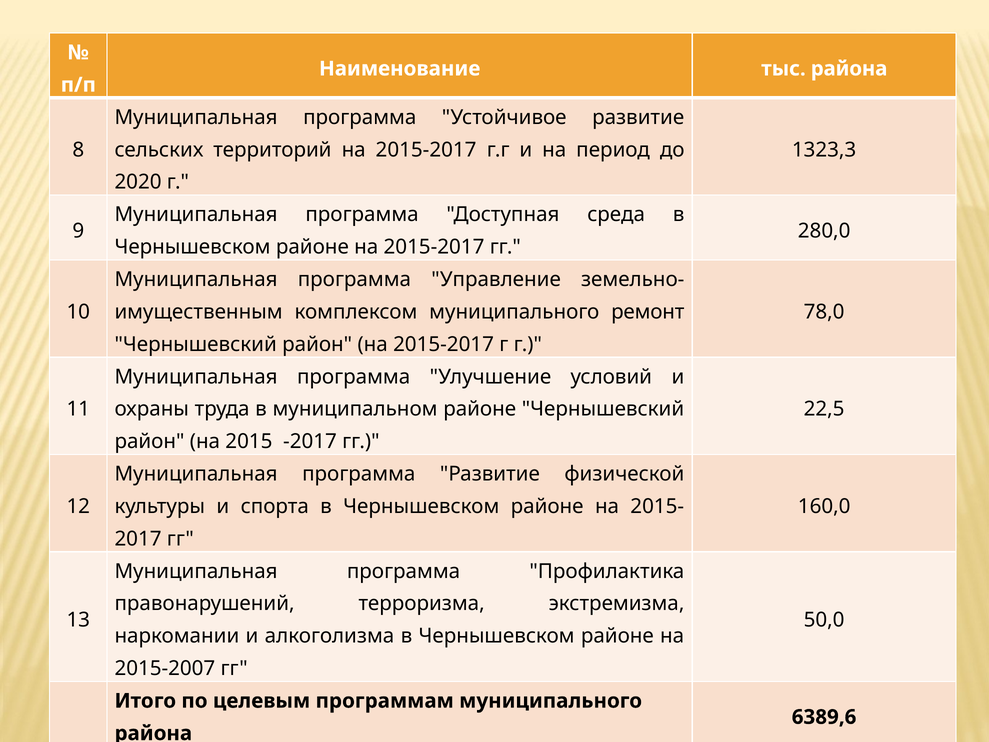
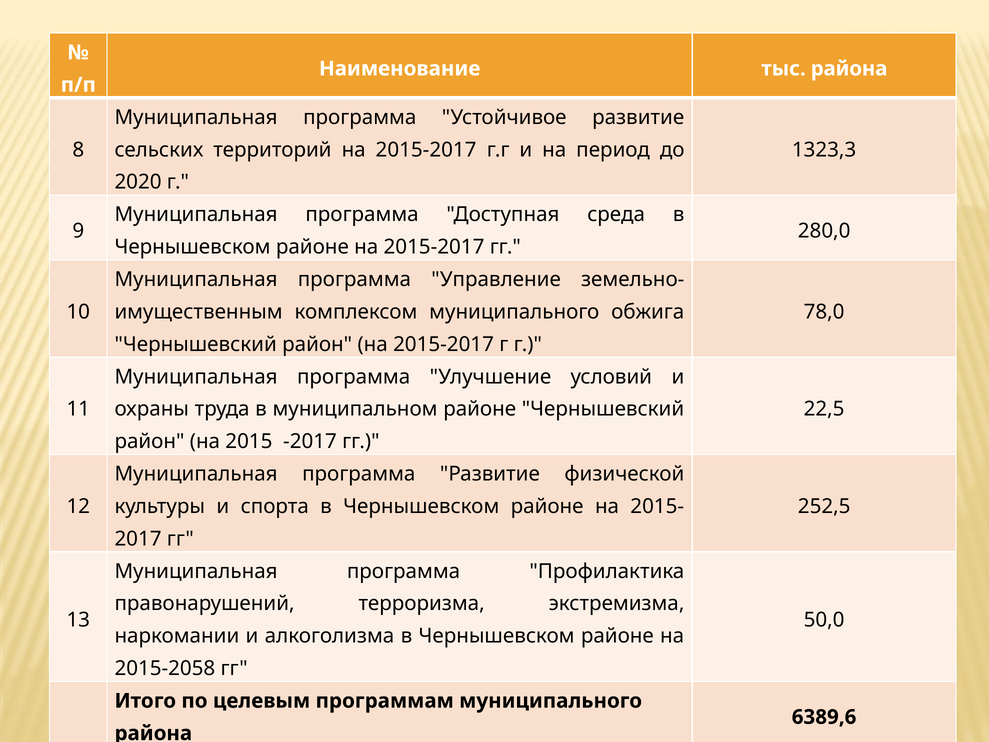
ремонт: ремонт -> обжига (648, 312)
160,0: 160,0 -> 252,5 (824, 506)
2015-2007: 2015-2007 -> 2015-2058 (165, 668)
